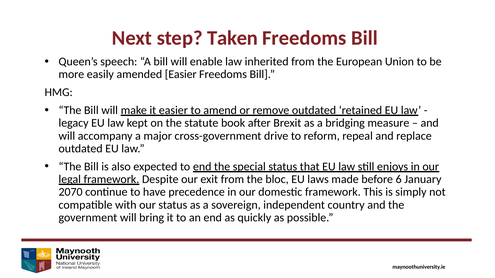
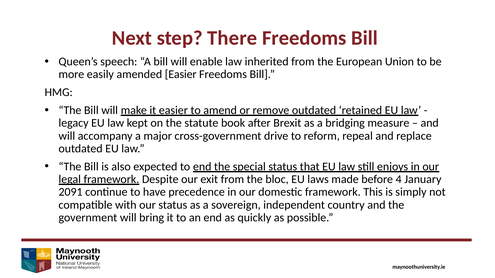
Taken: Taken -> There (232, 38)
6: 6 -> 4 (399, 180)
2070: 2070 -> 2091 (71, 192)
